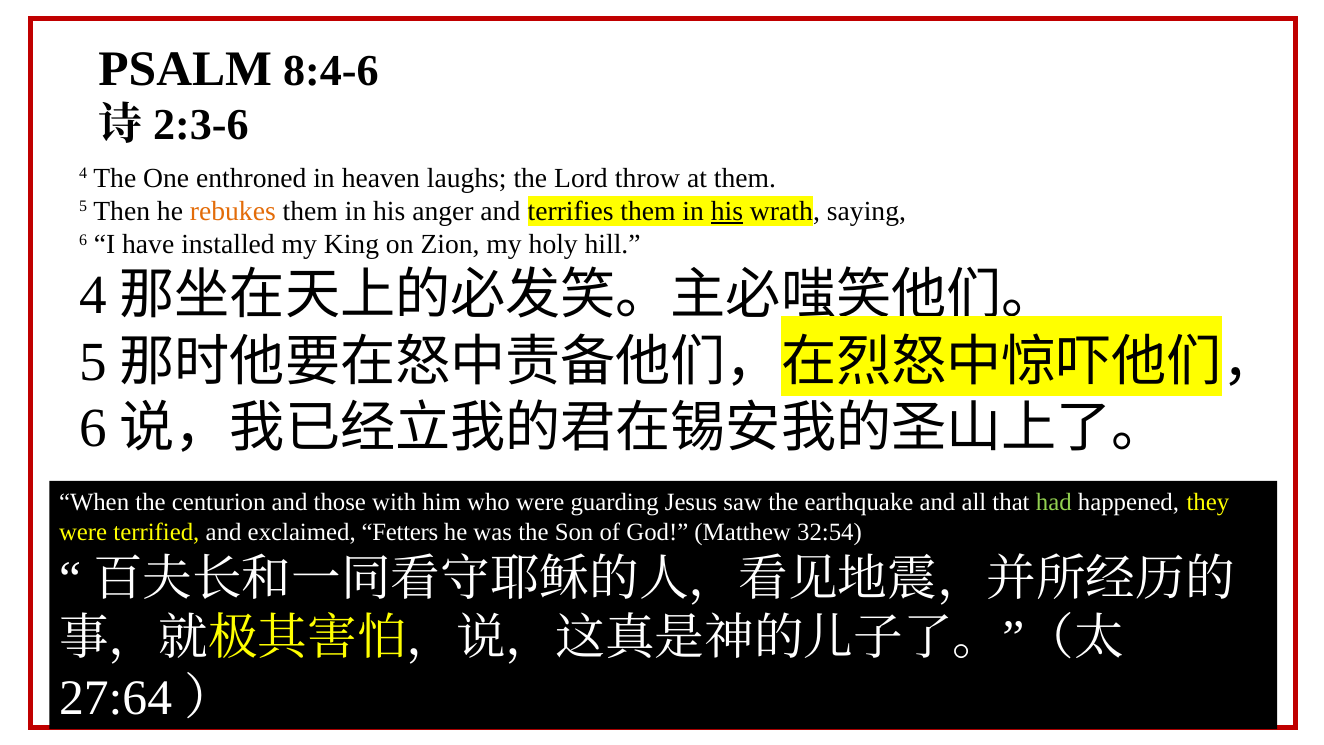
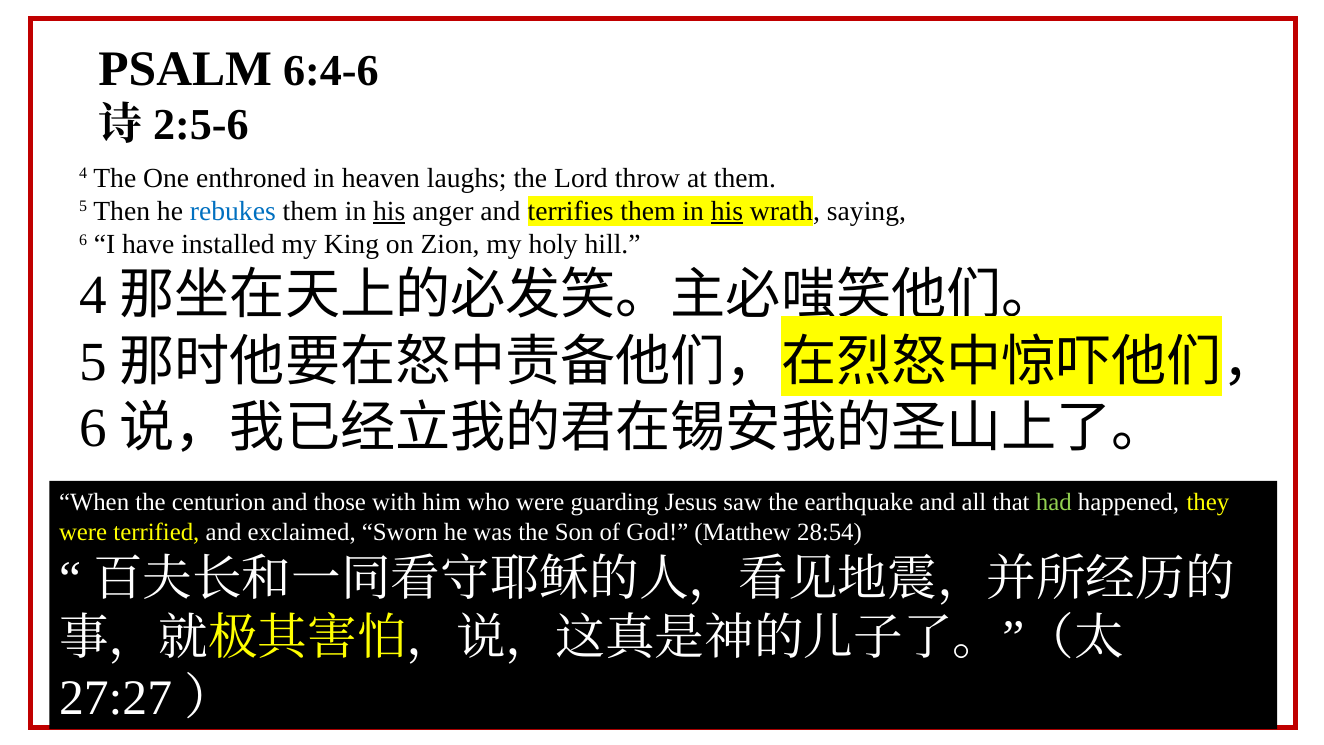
8:4-6: 8:4-6 -> 6:4-6 (331, 71)
2:3-6: 2:3-6 -> 2:5-6 (201, 125)
rebukes colour: orange -> blue (233, 211)
his underline: none -> present (389, 211)
Fetters: Fetters -> Sworn (400, 532)
32:54: 32:54 -> 28:54 (830, 532)
27:64: 27:64 -> 27:27 (116, 698)
